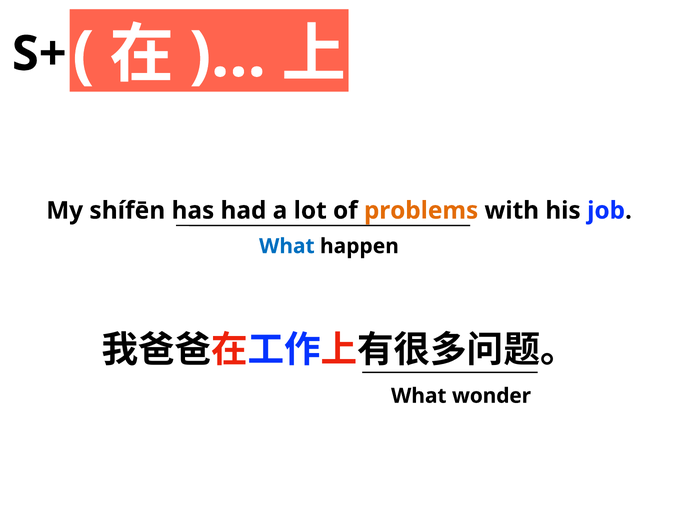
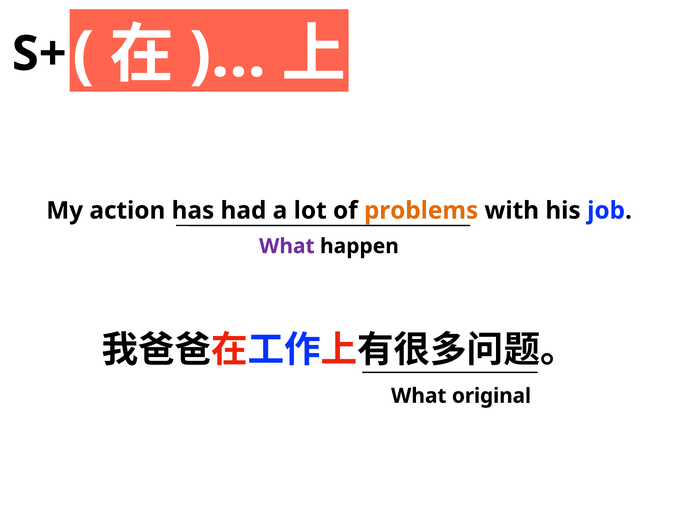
shífēn: shífēn -> action (127, 210)
What colour: blue -> purple (287, 246)
wonder: wonder -> original (492, 396)
